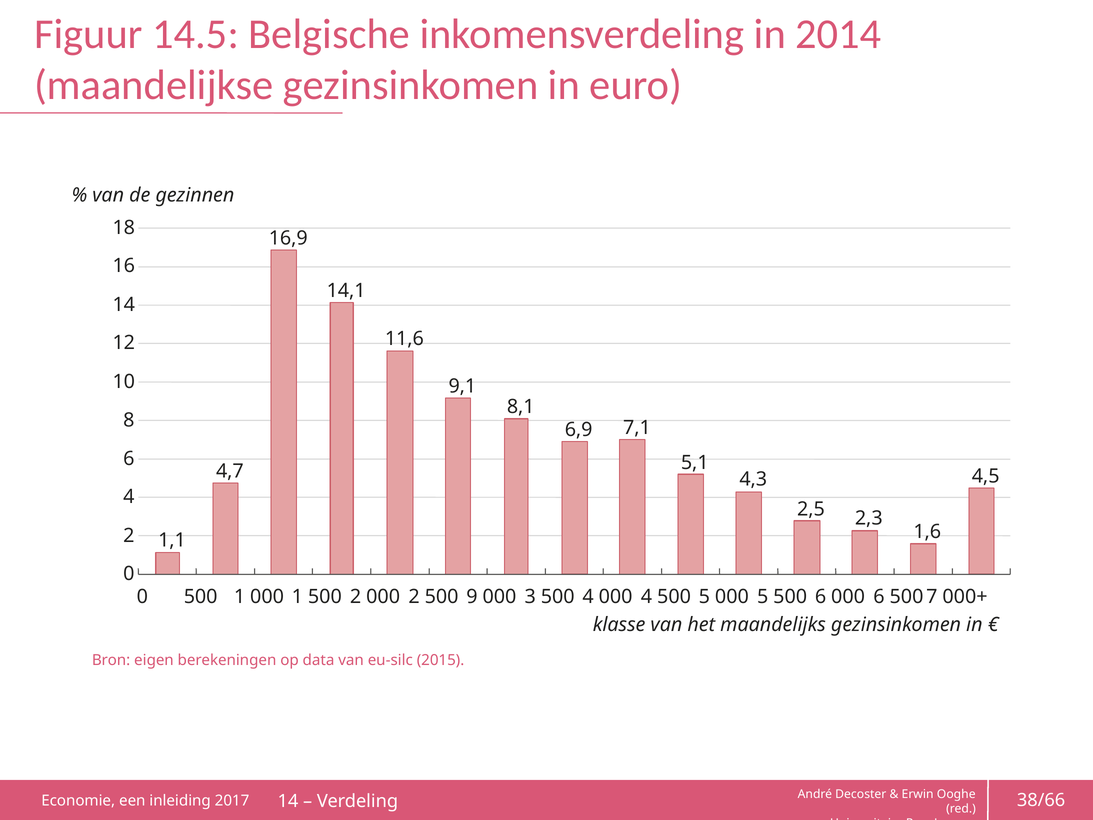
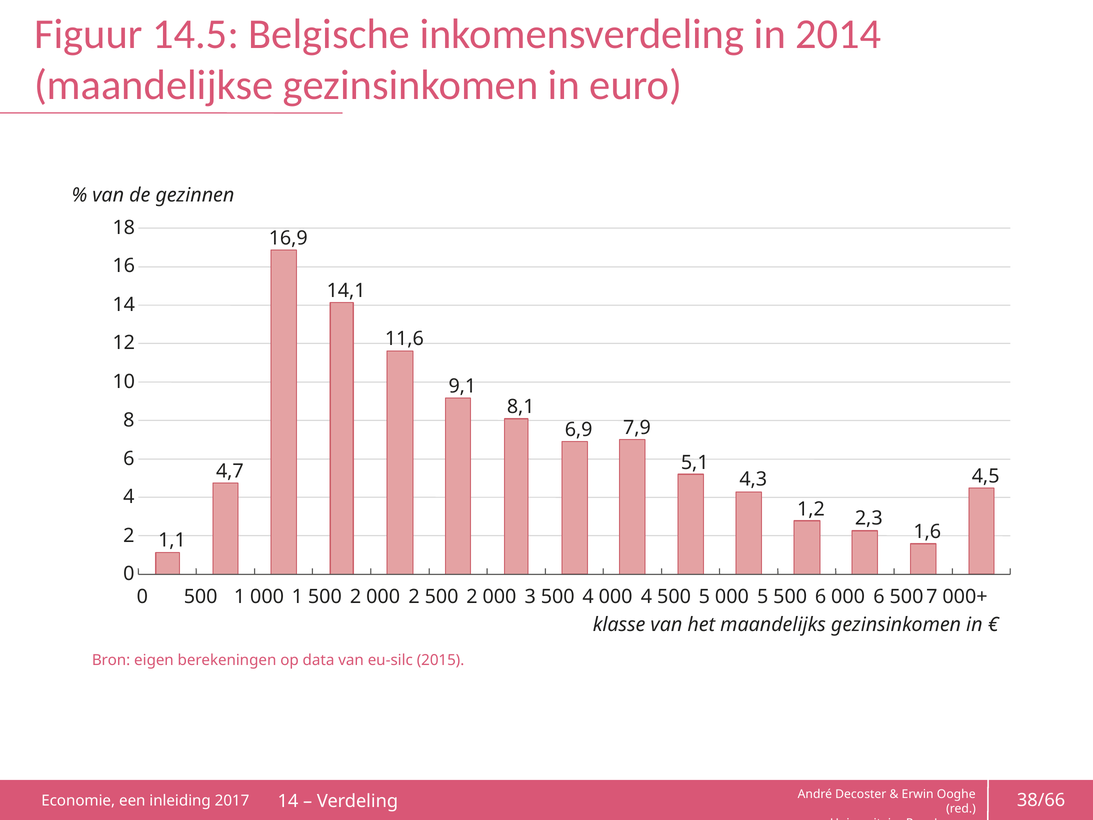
7,1: 7,1 -> 7,9 (637, 427)
2,5: 2,5 -> 1,2 (811, 509)
2 500 9: 9 -> 2 (472, 597)
